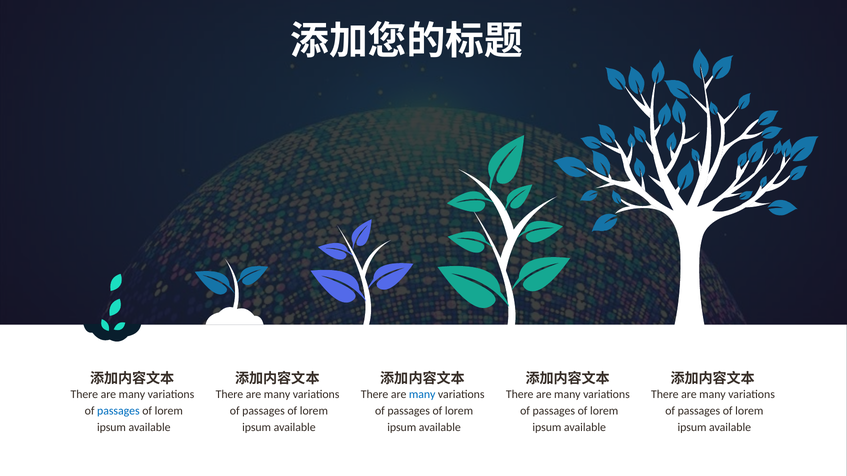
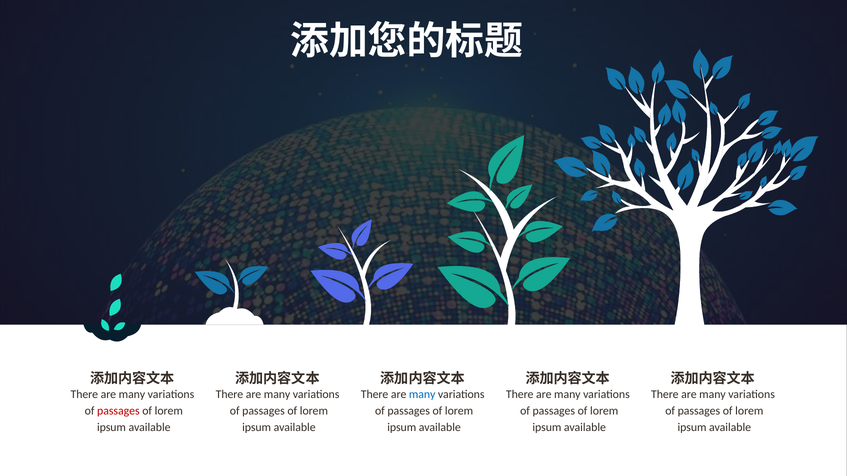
passages colour: blue -> red (118, 411)
